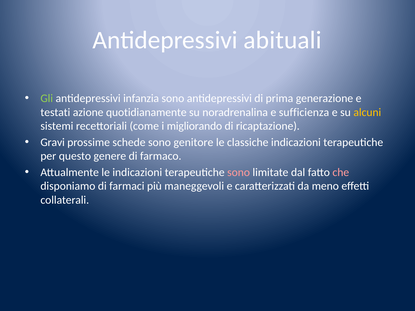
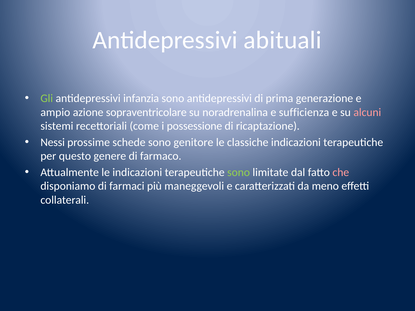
testati: testati -> ampio (55, 112)
quotidianamente: quotidianamente -> sopraventricolare (146, 112)
alcuni colour: yellow -> pink (367, 112)
migliorando: migliorando -> possessione (194, 126)
Gravi: Gravi -> Nessi (53, 142)
sono colour: pink -> light green (239, 172)
